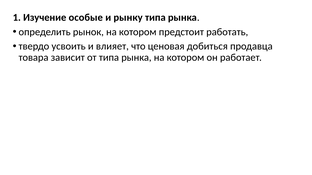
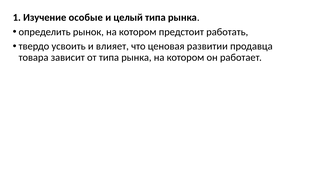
рынку: рынку -> целый (128, 17)
добиться: добиться -> развитии (207, 46)
